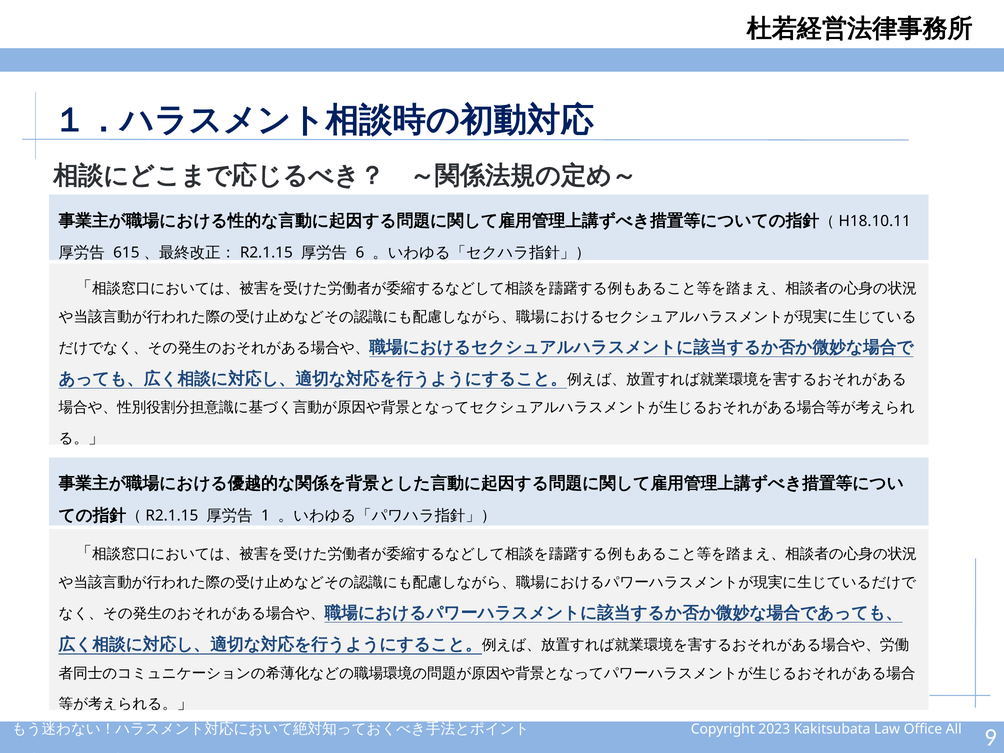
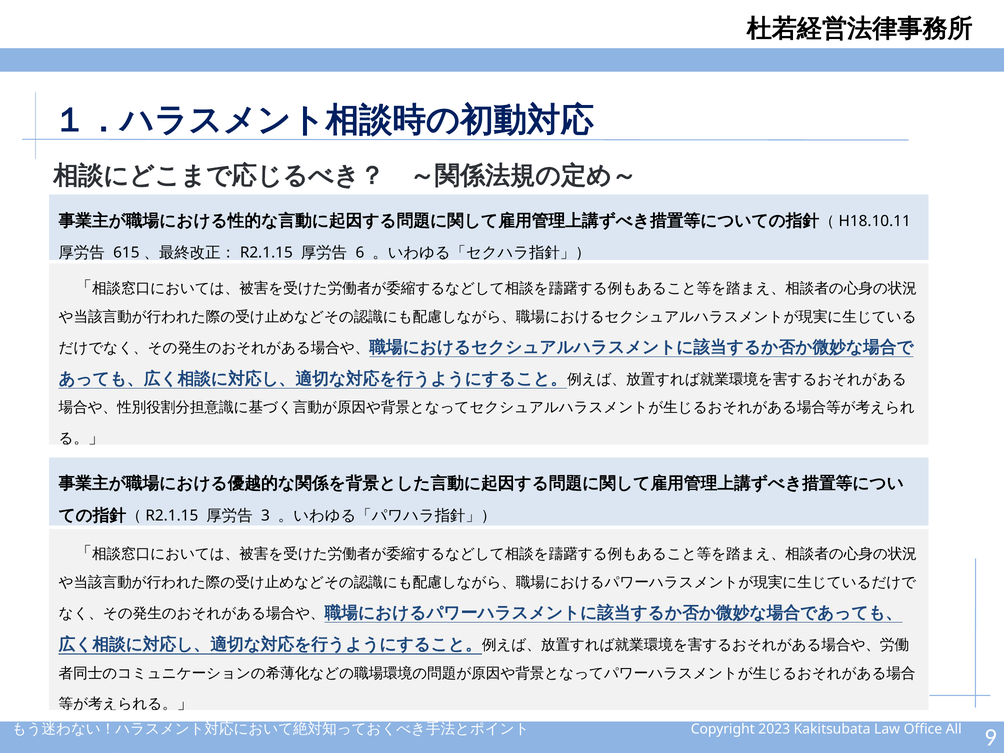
1: 1 -> 3 (265, 516)
